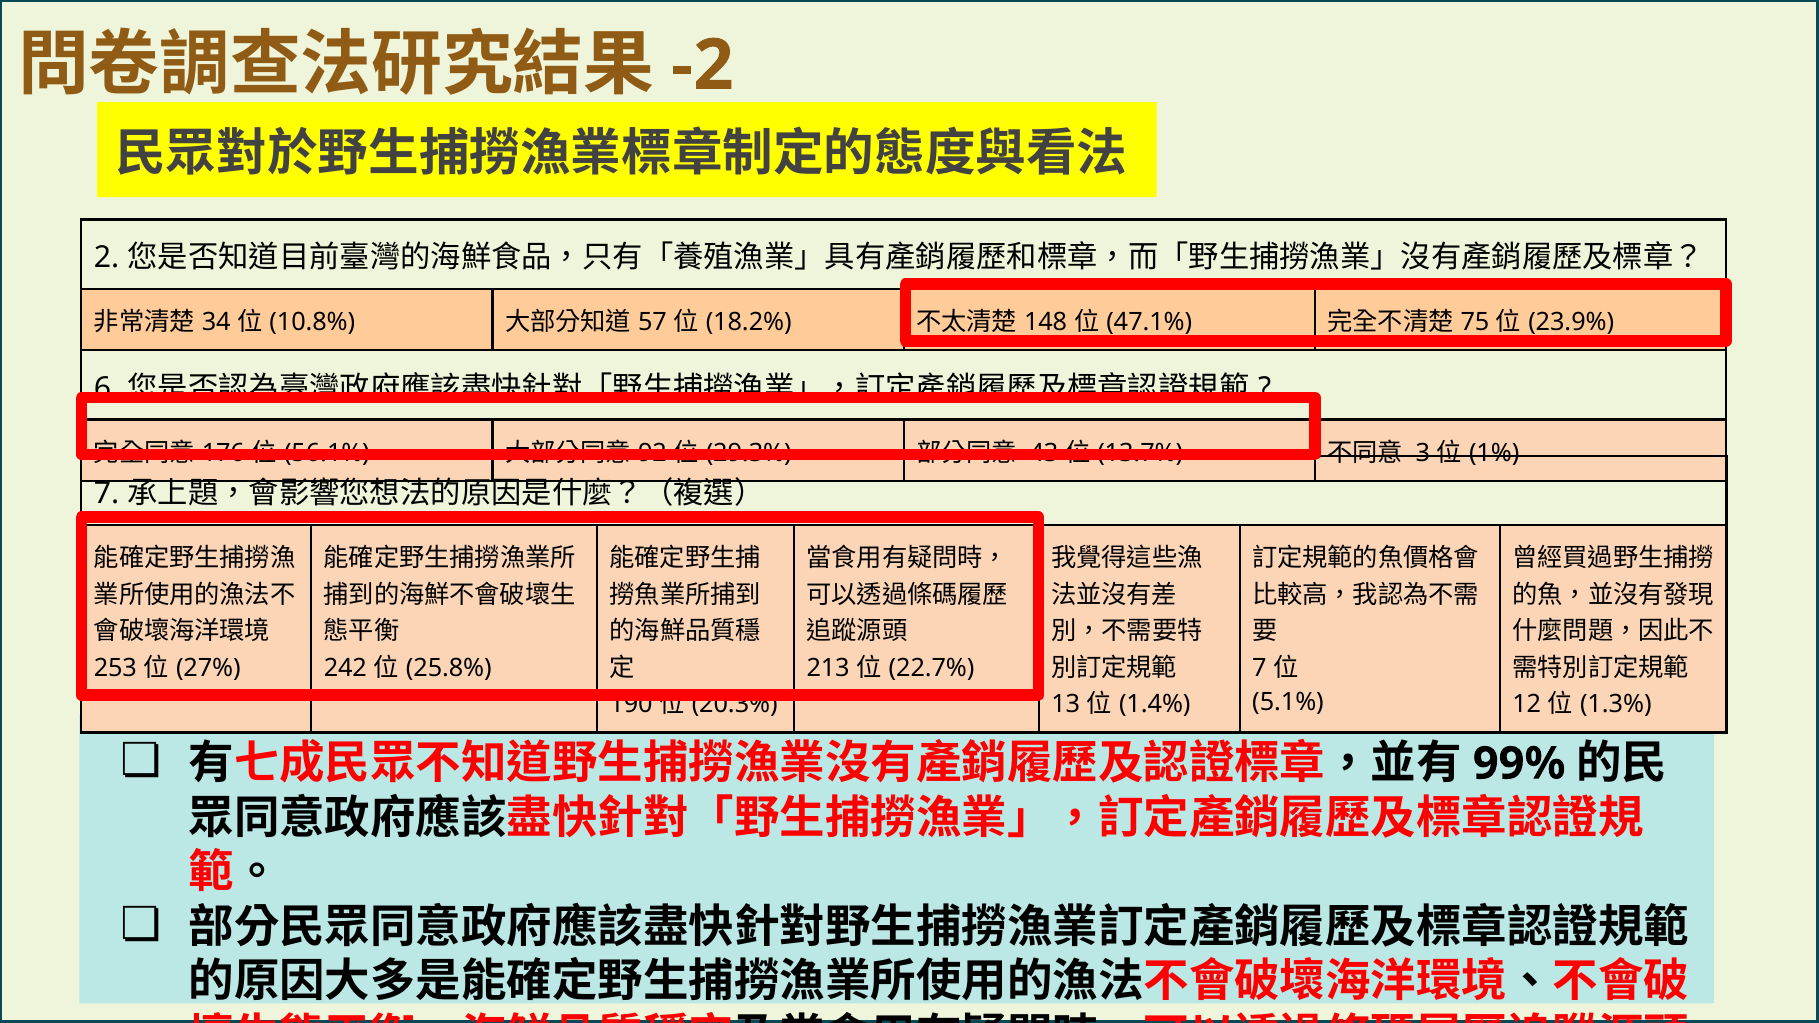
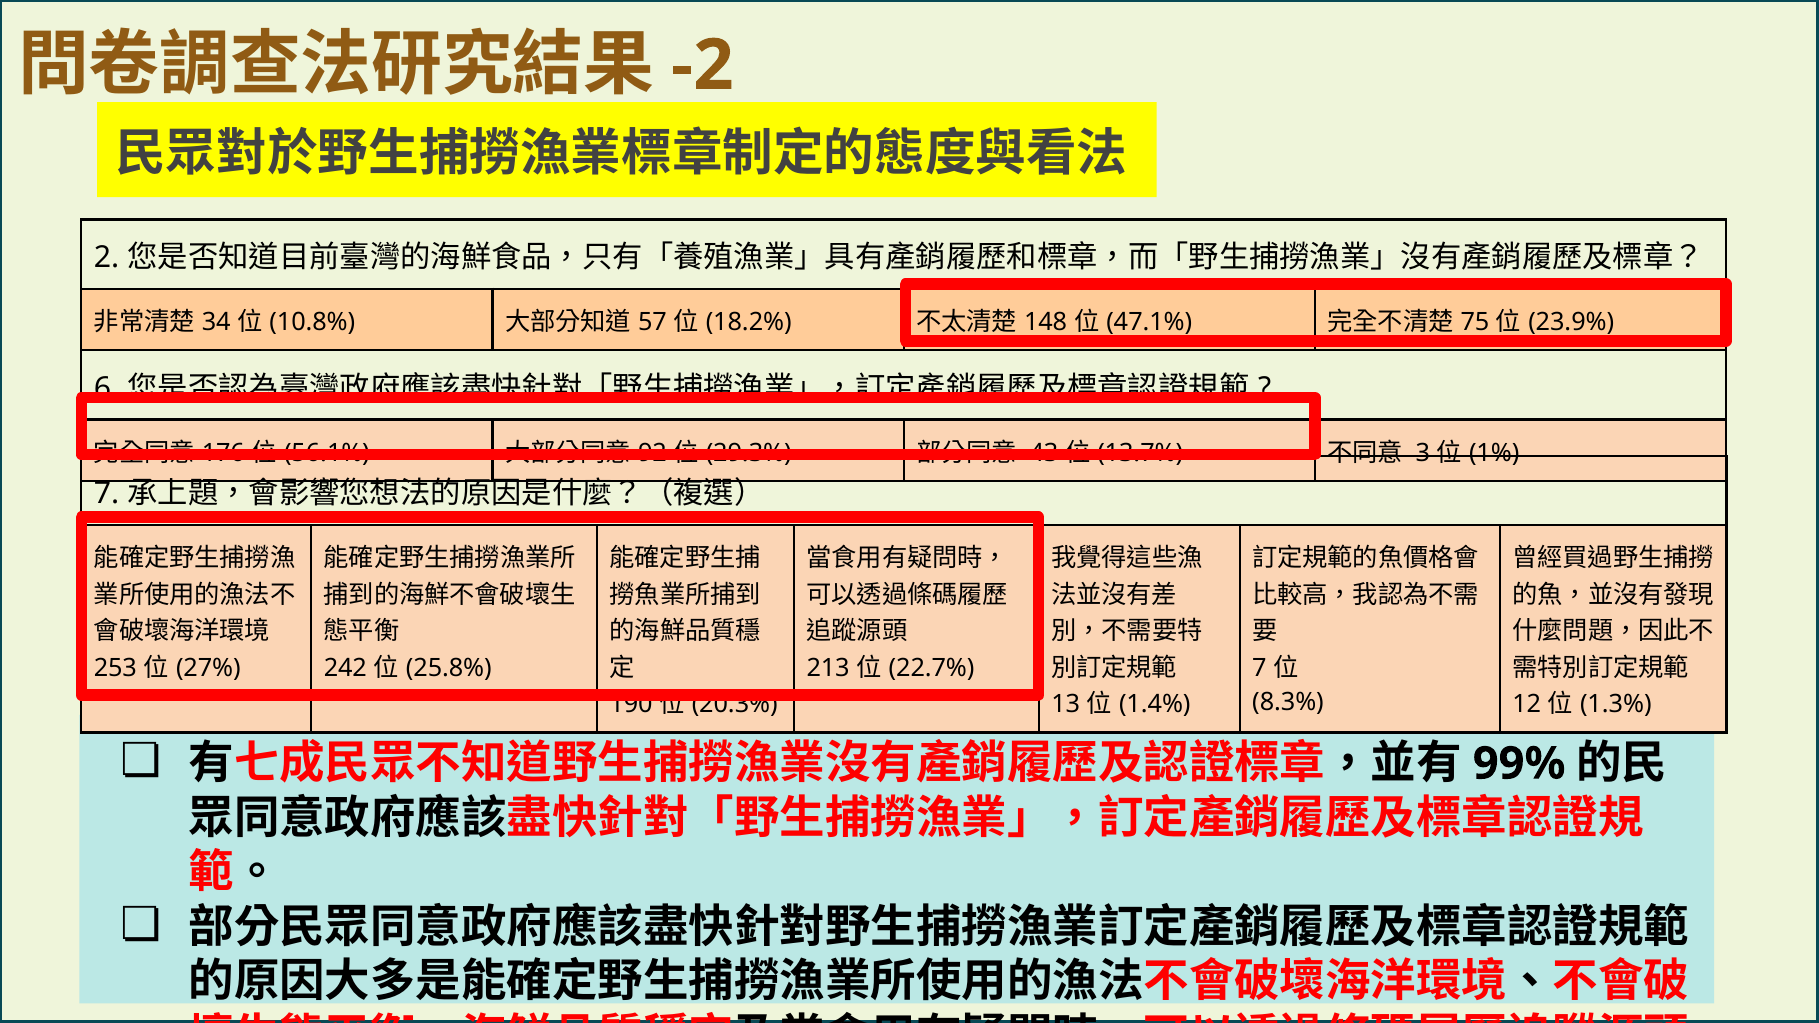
5.1%: 5.1% -> 8.3% (1288, 702)
